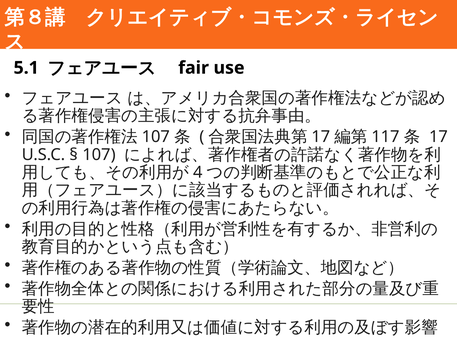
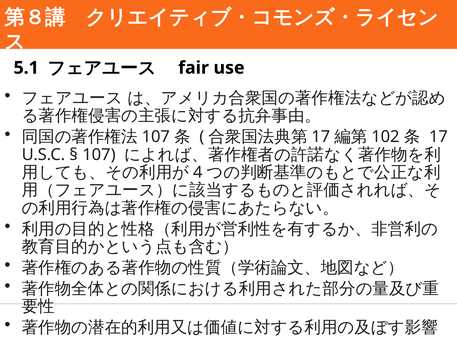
117: 117 -> 102 (386, 137)
